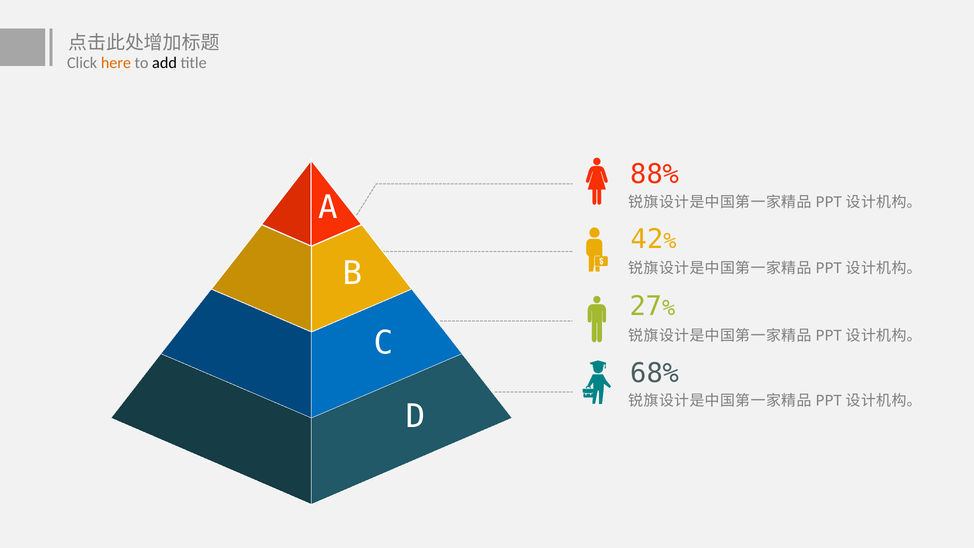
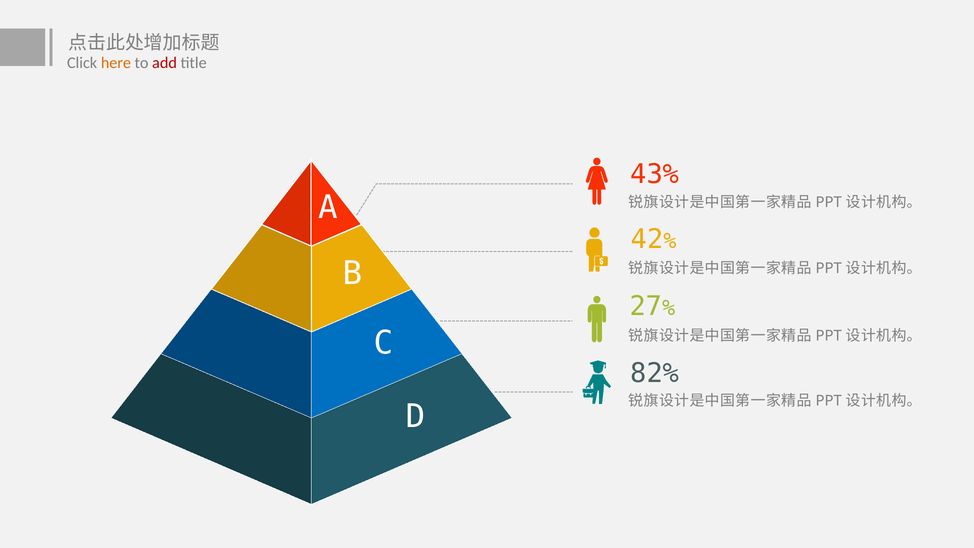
add colour: black -> red (165, 63)
88%: 88% -> 43% (655, 174)
68%: 68% -> 82% (655, 373)
